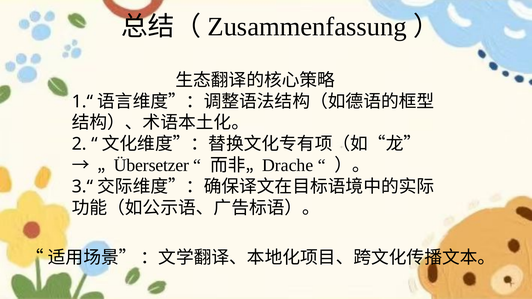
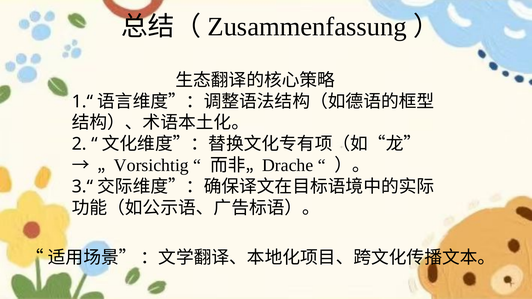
Übersetzer: Übersetzer -> Vorsichtig (151, 165)
